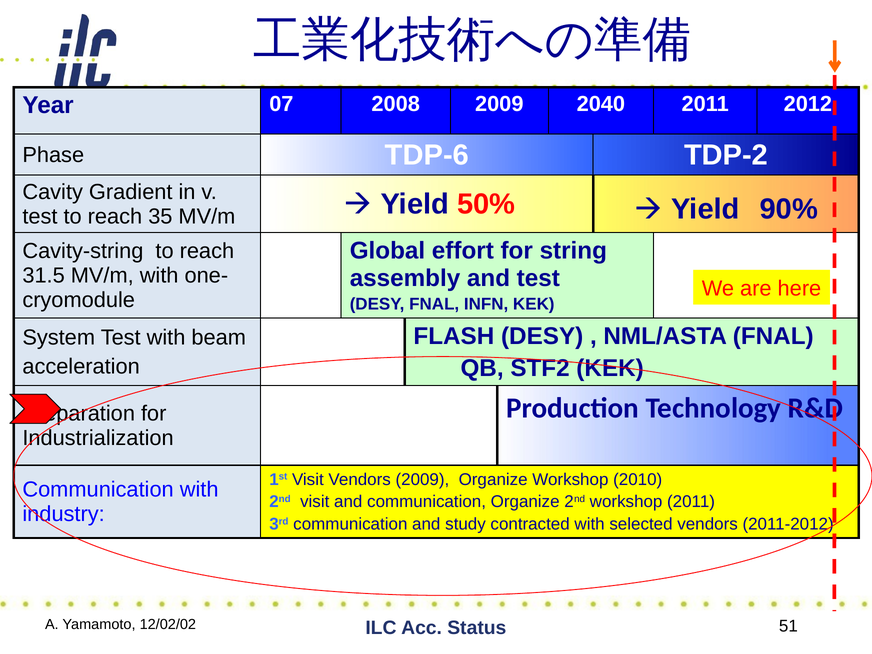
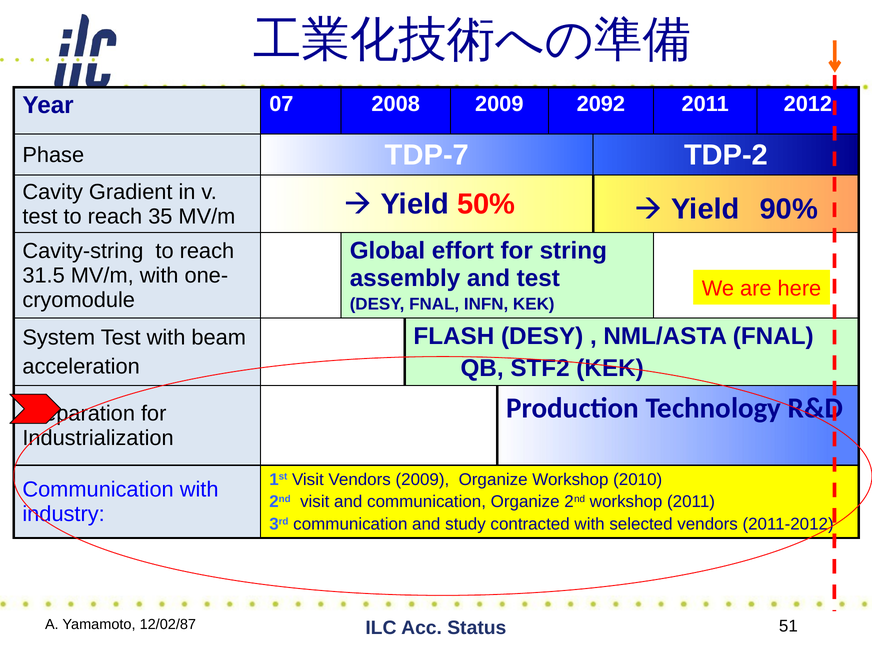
2040: 2040 -> 2092 (601, 104)
TDP-6: TDP-6 -> TDP-7 (427, 155)
12/02/02: 12/02/02 -> 12/02/87 (168, 624)
